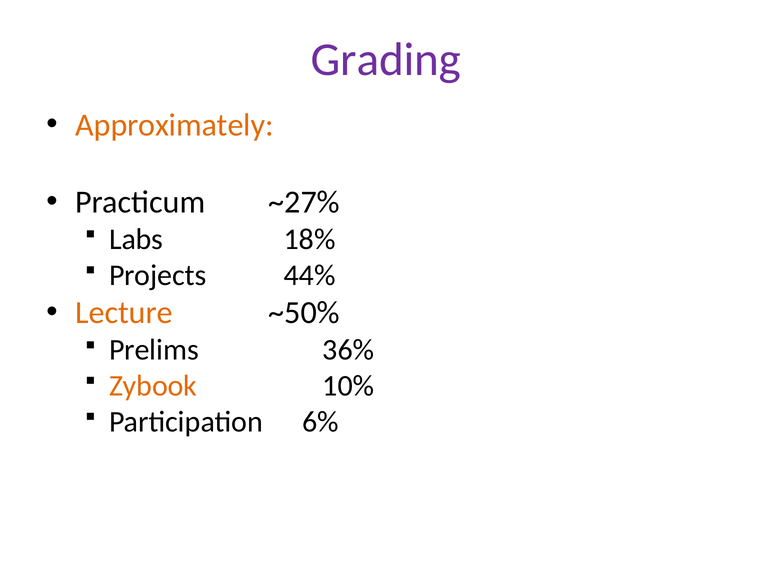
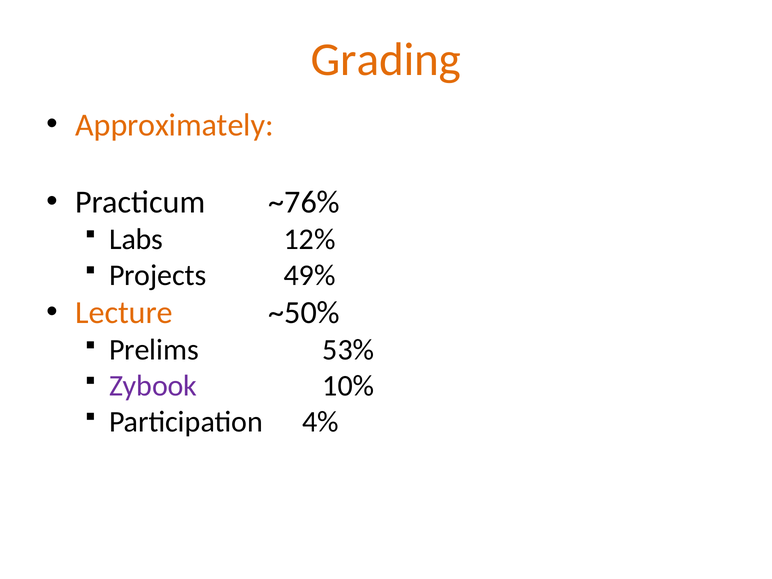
Grading colour: purple -> orange (386, 60)
~27%: ~27% -> ~76% (304, 202)
18%: 18% -> 12% (310, 239)
44%: 44% -> 49% (310, 275)
36%: 36% -> 53% (348, 350)
Zybook colour: orange -> purple (153, 386)
6%: 6% -> 4% (320, 422)
